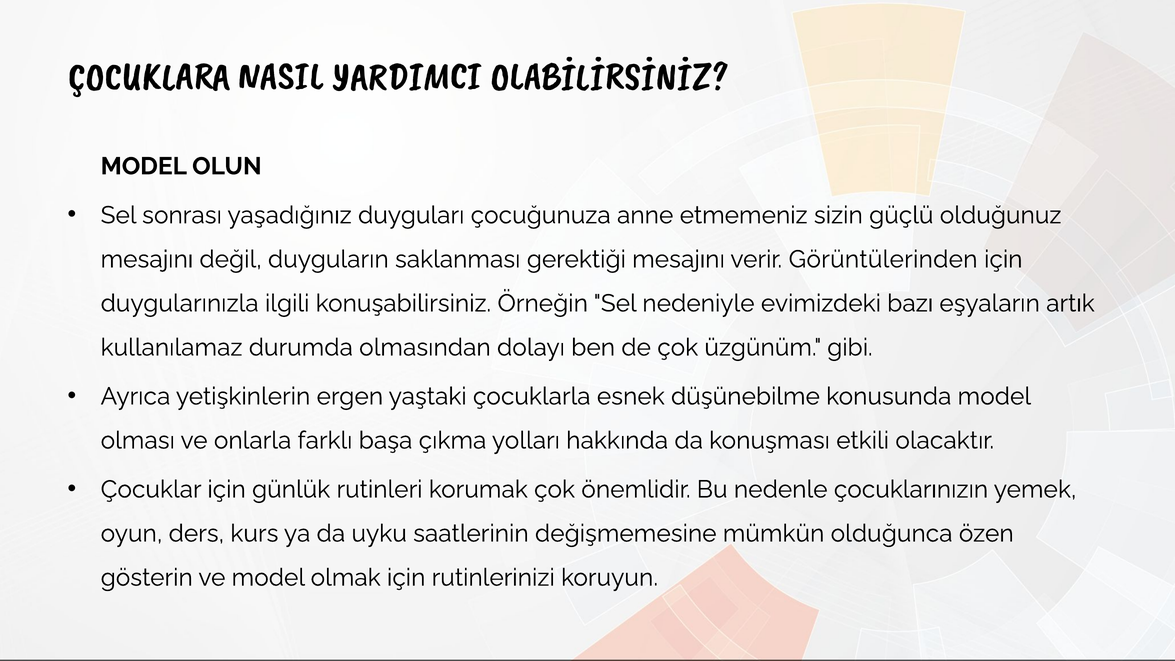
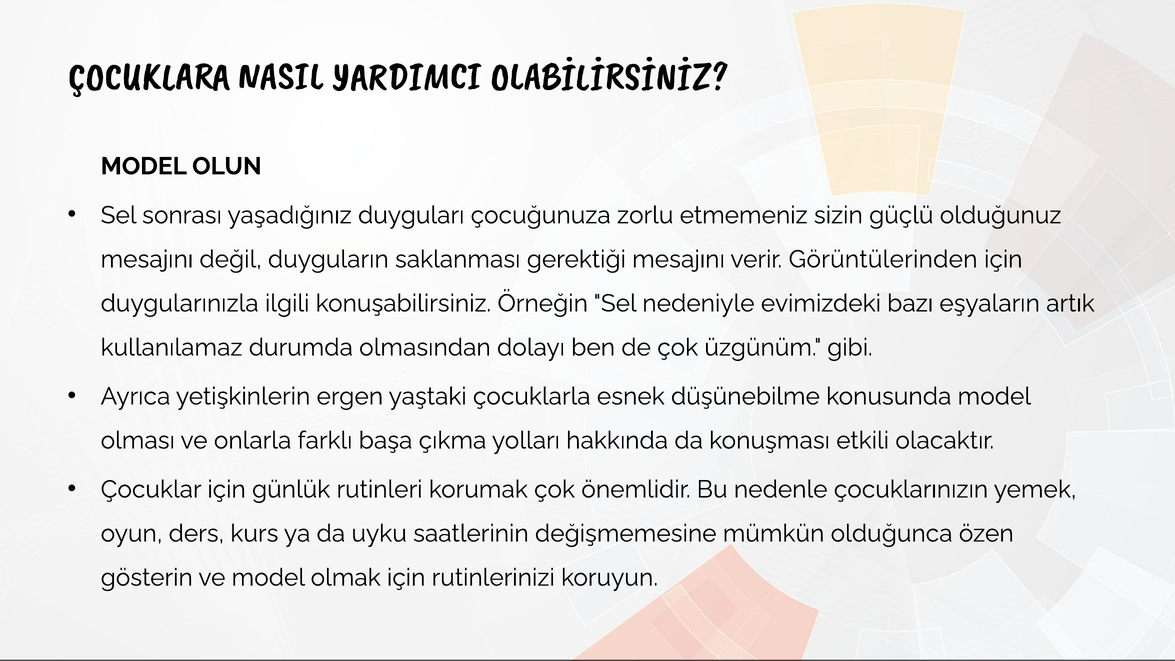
anne: anne -> zorlu (645, 215)
